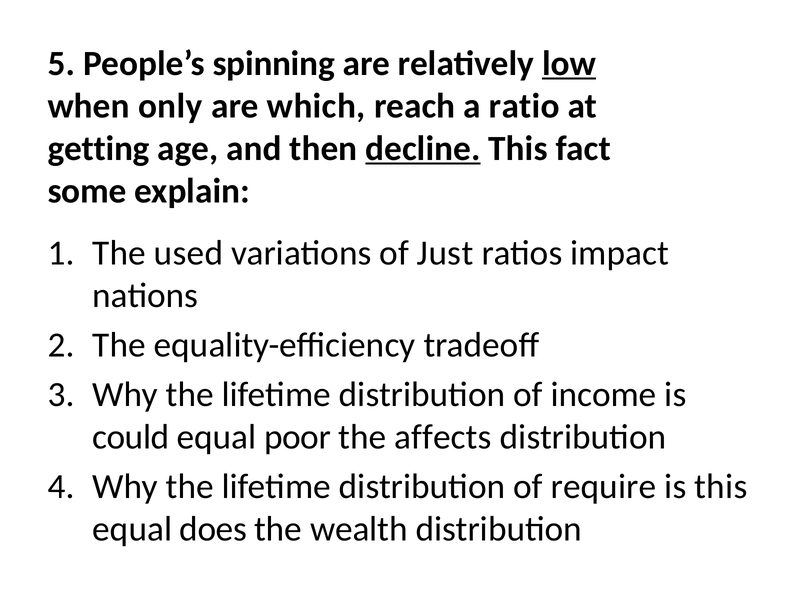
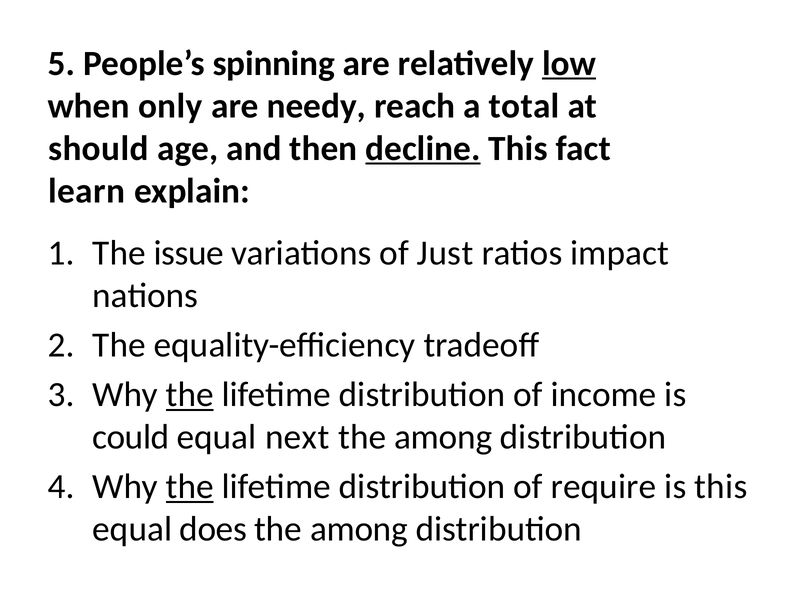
which: which -> needy (316, 106)
ratio: ratio -> total (524, 106)
getting: getting -> should (98, 148)
some: some -> learn (87, 191)
used: used -> issue (189, 253)
the underline: none -> present (190, 394)
poor: poor -> next (297, 437)
affects: affects -> among (443, 437)
the underline: none -> present (190, 486)
wealth: wealth -> among (359, 529)
